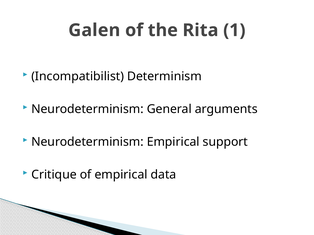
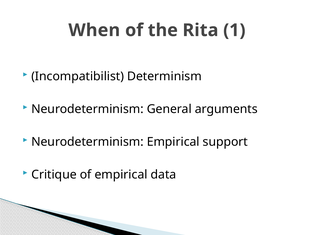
Galen: Galen -> When (94, 30)
